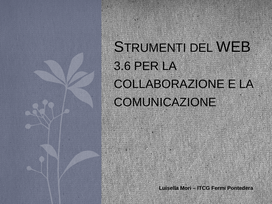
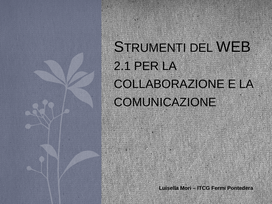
3.6: 3.6 -> 2.1 (122, 66)
